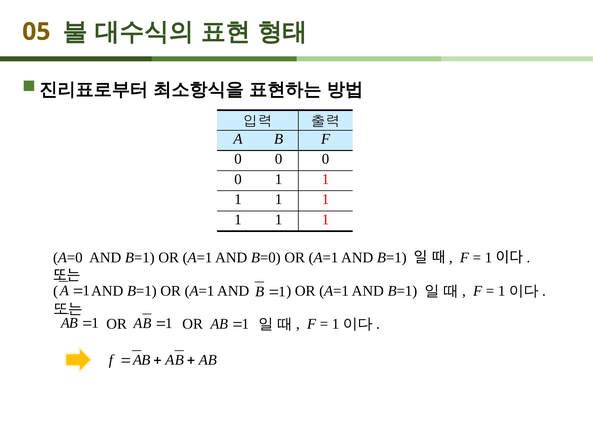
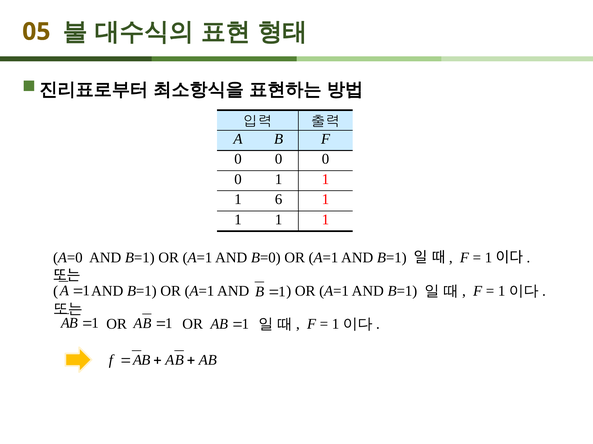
1: 1 -> 6 (279, 200)
